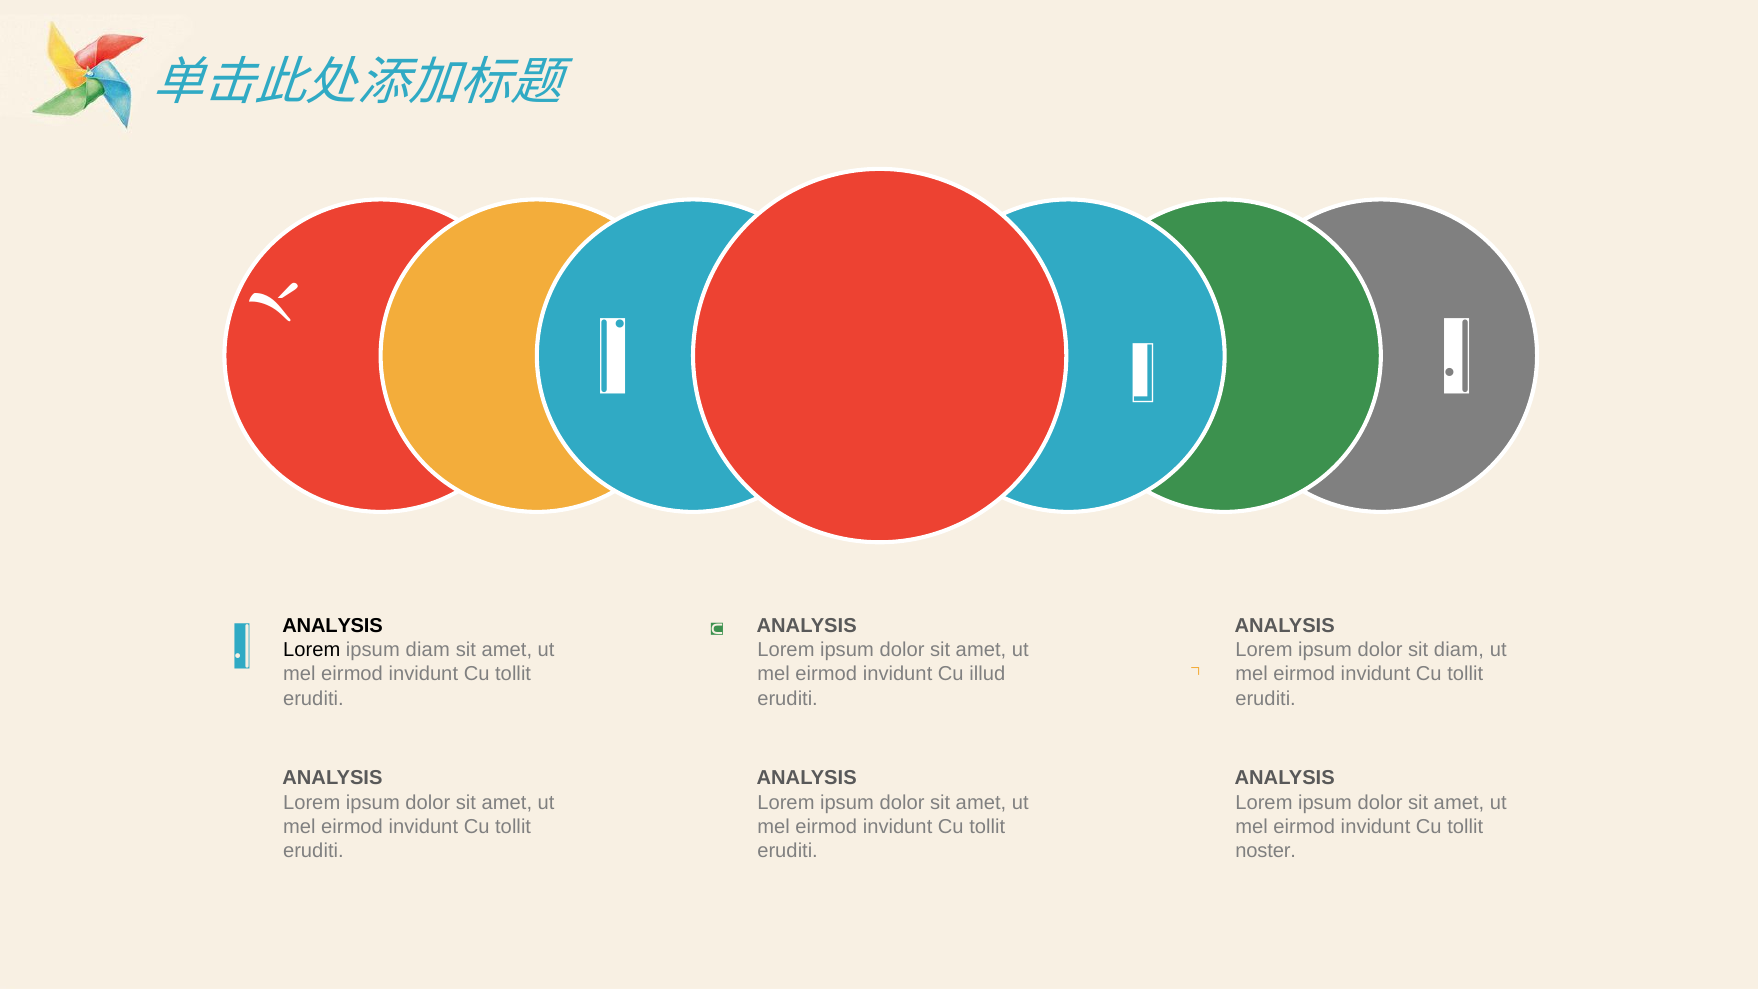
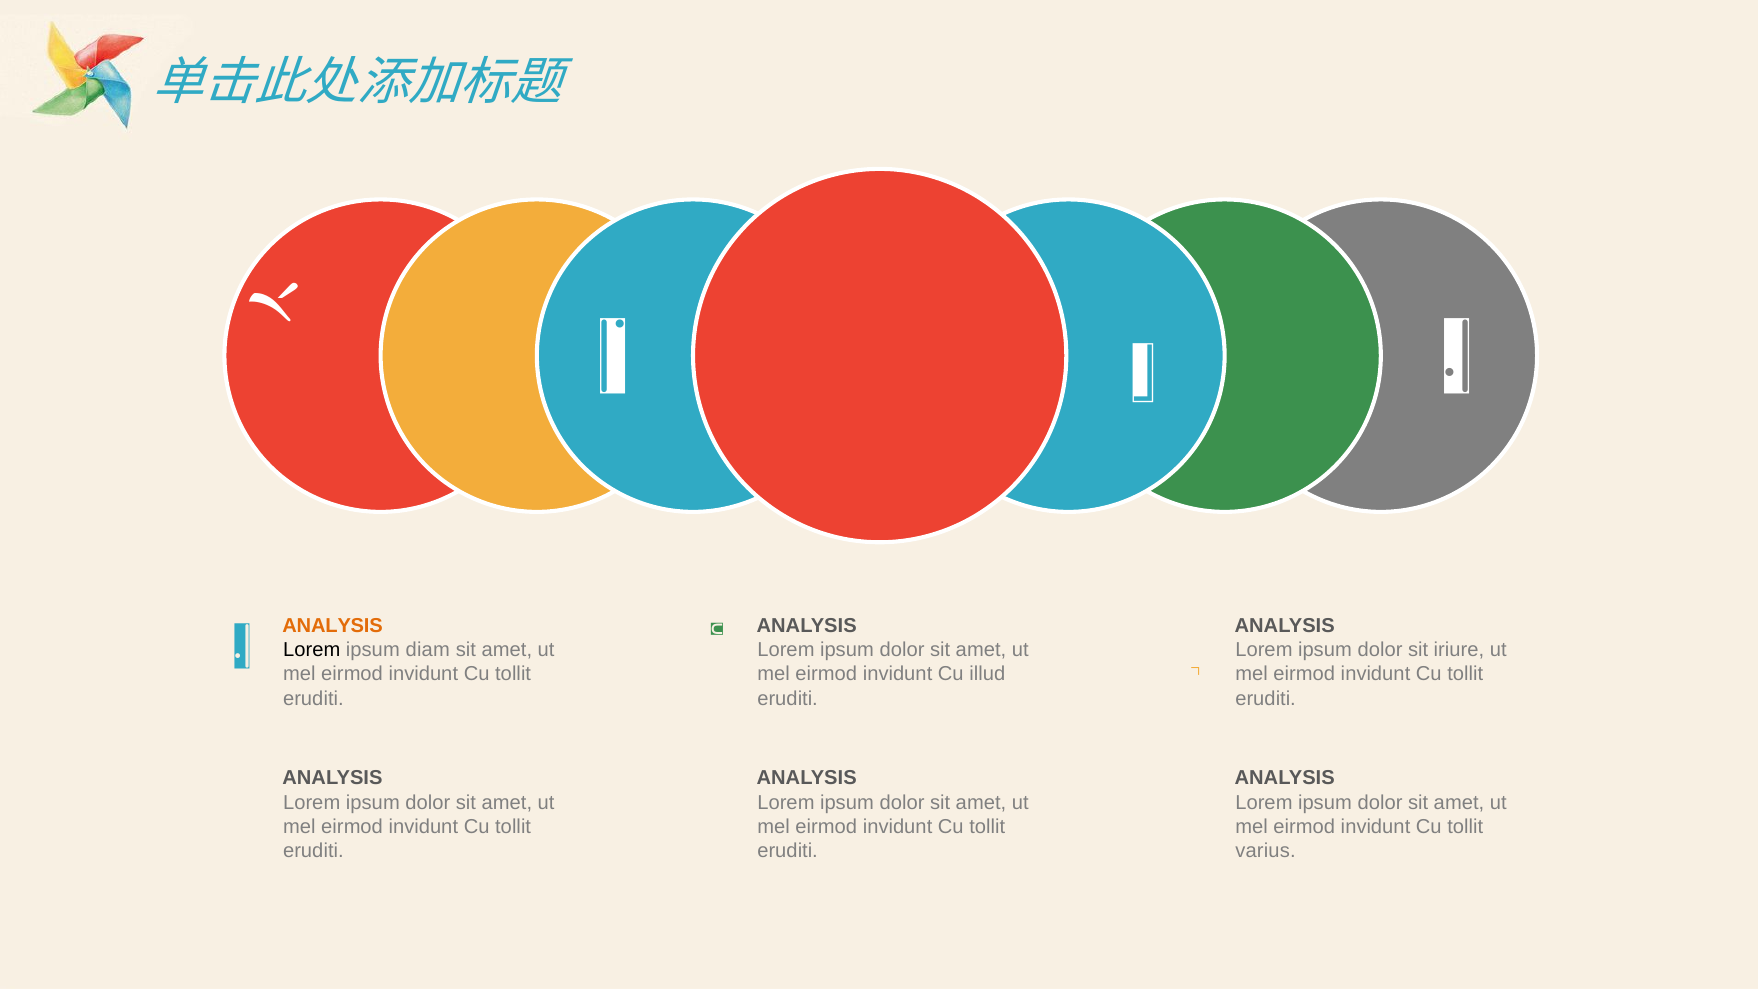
ANALYSIS colour: black -> orange (333, 625)
sit diam: diam -> iriure (1459, 650)
noster: noster -> varius (1266, 851)
